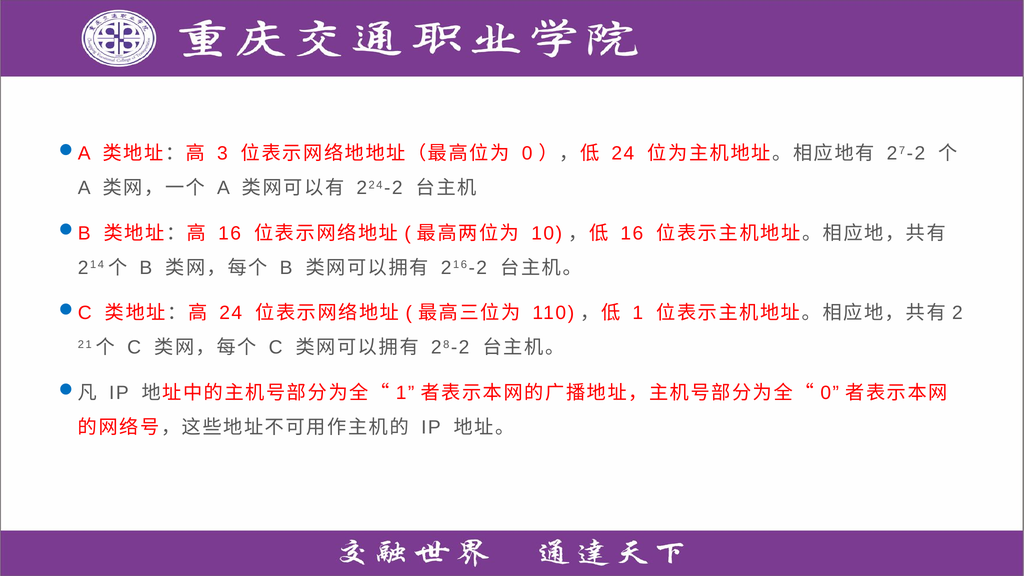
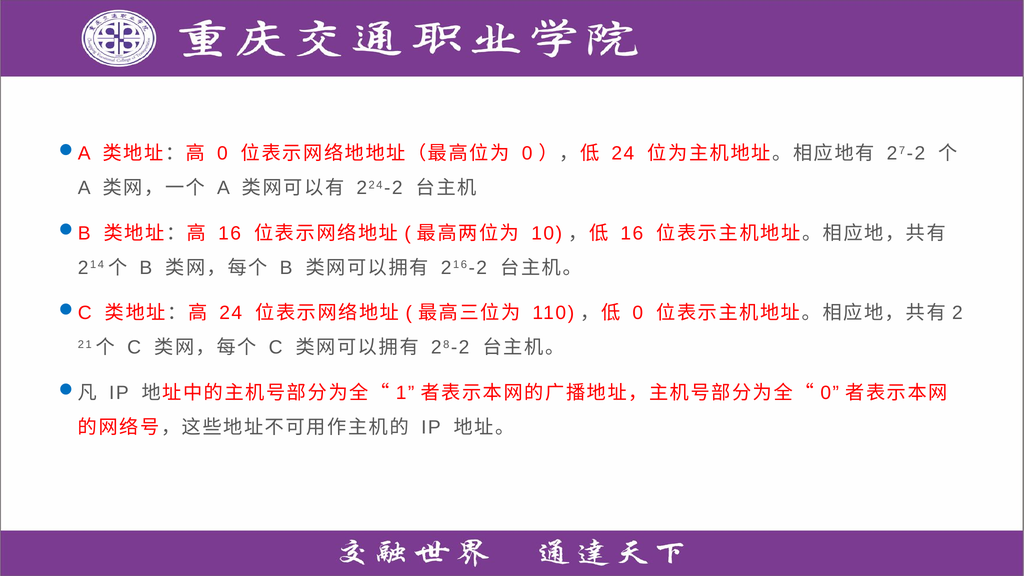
3: 3 -> 0 (222, 153)
1: 1 -> 0 (638, 313)
